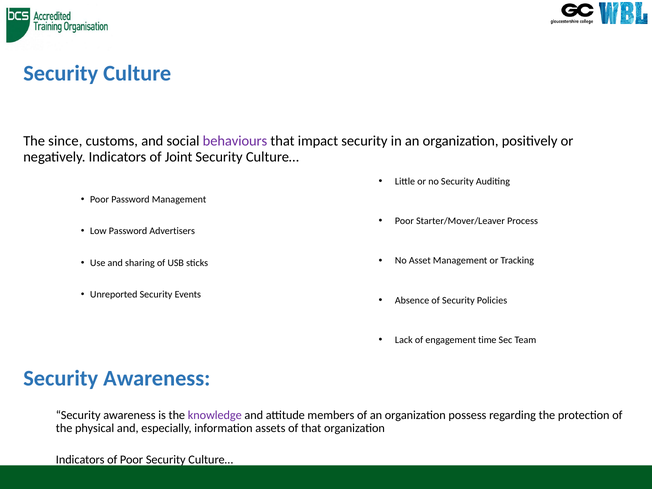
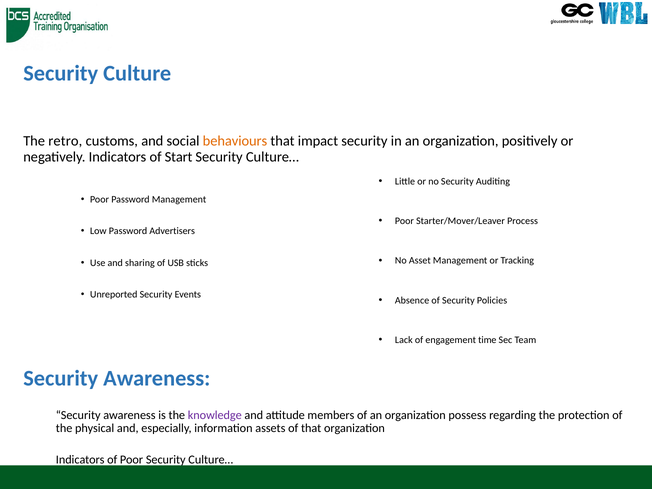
since: since -> retro (65, 141)
behaviours colour: purple -> orange (235, 141)
Joint: Joint -> Start (179, 157)
